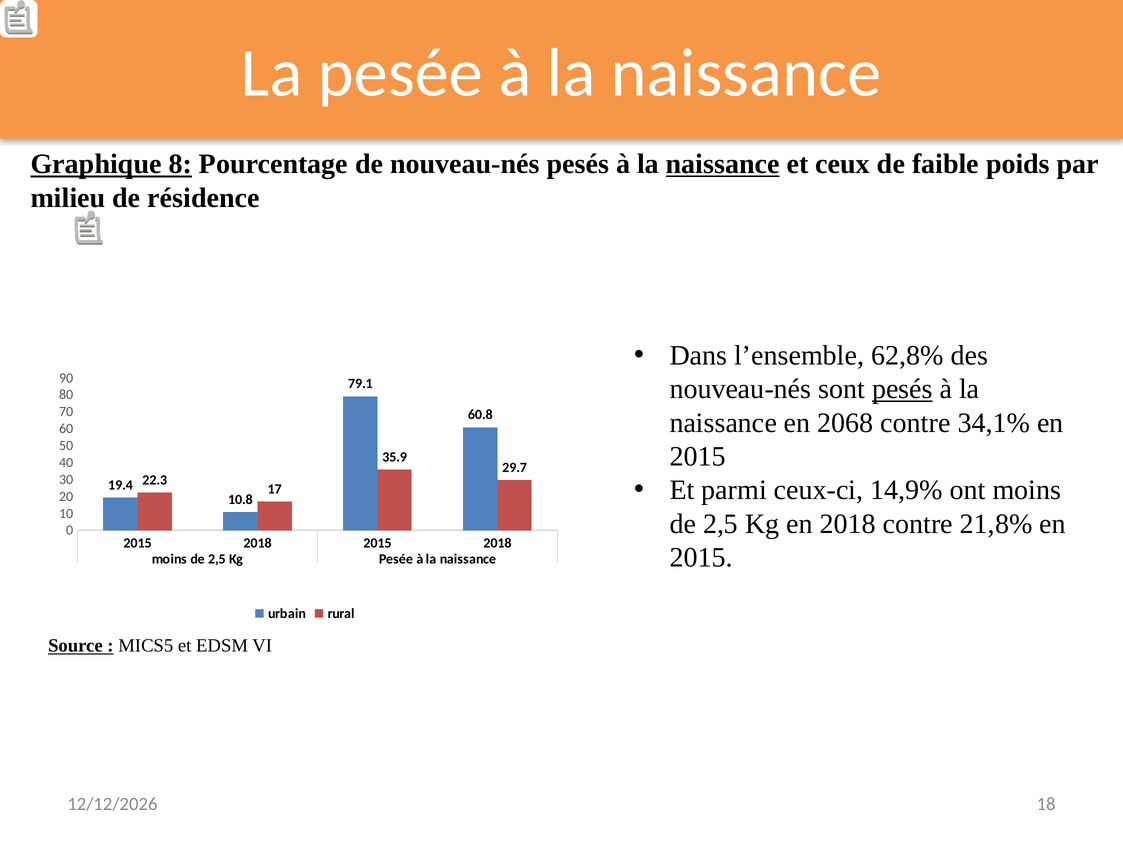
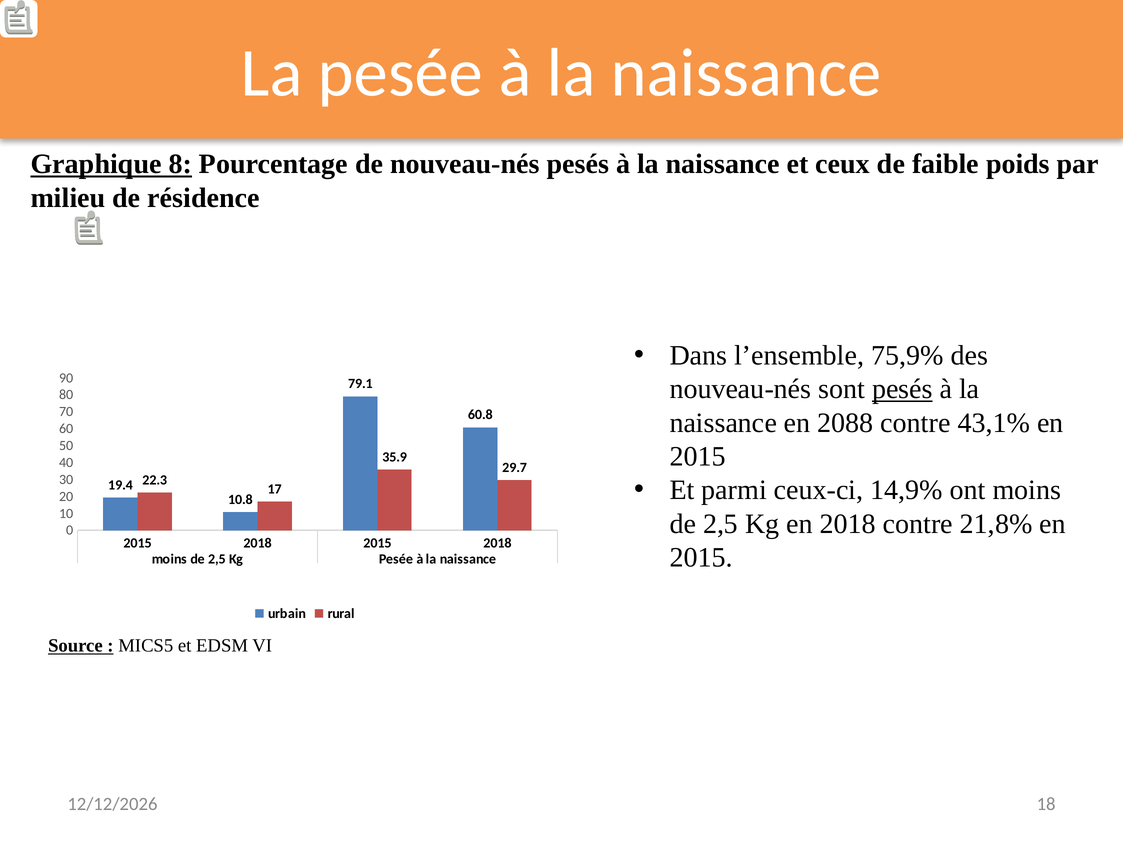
naissance underline: present -> none (723, 164)
62,8%: 62,8% -> 75,9% (907, 355)
2068: 2068 -> 2088 (845, 423)
34,1%: 34,1% -> 43,1% (994, 423)
